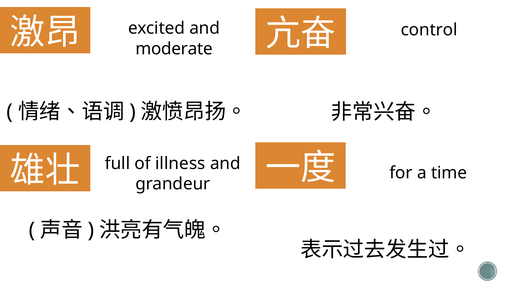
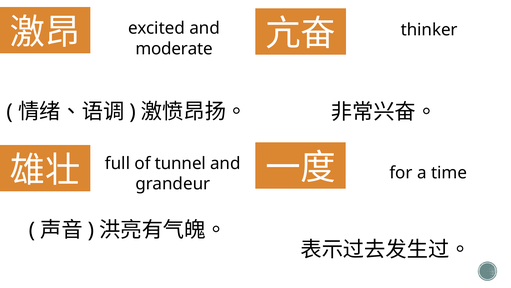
control: control -> thinker (429, 30)
illness: illness -> tunnel (180, 163)
